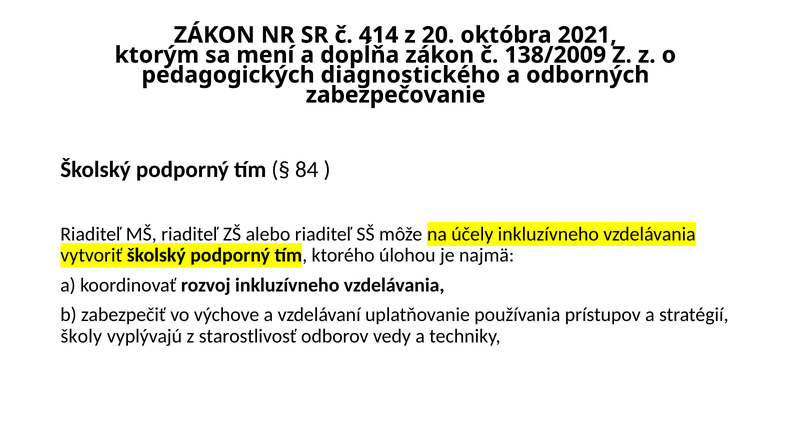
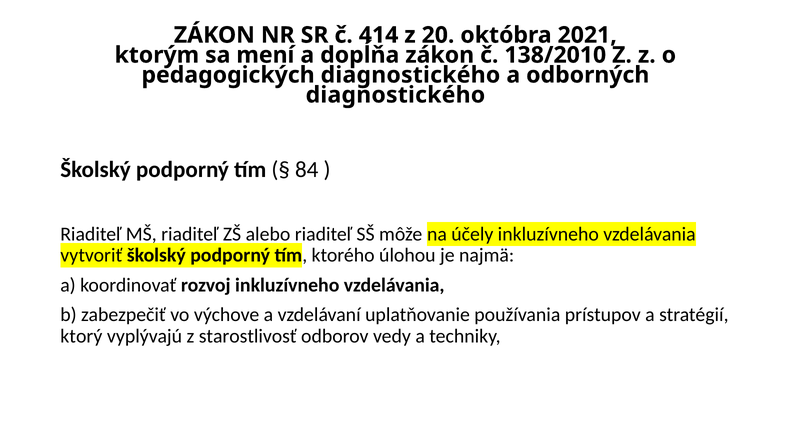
138/2009: 138/2009 -> 138/2010 (555, 55)
zabezpečovanie: zabezpečovanie -> diagnostického (395, 95)
školy: školy -> ktorý (81, 336)
